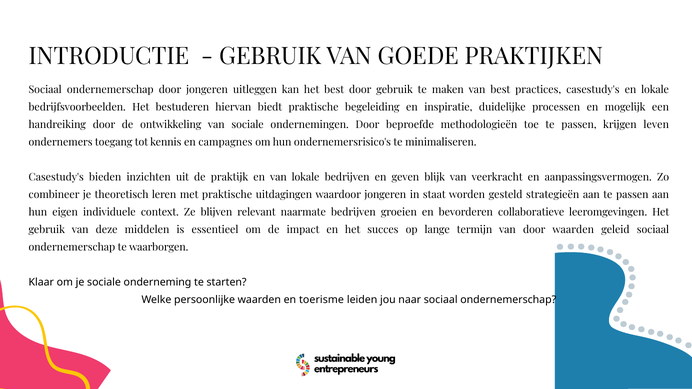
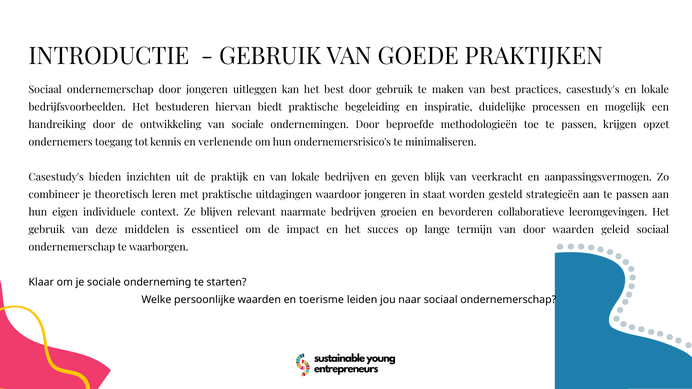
leven: leven -> opzet (656, 125)
campagnes: campagnes -> verlenende (225, 142)
